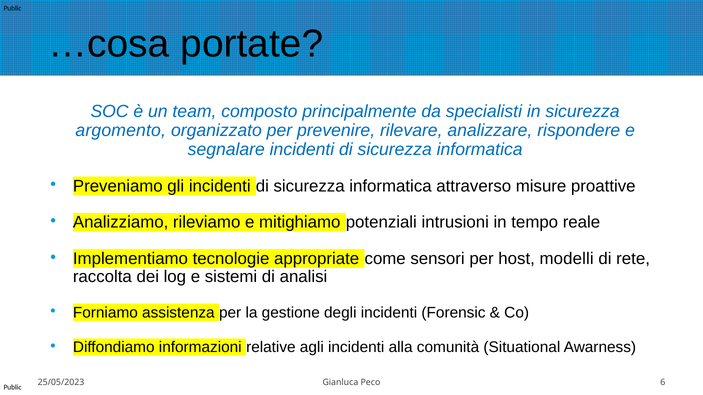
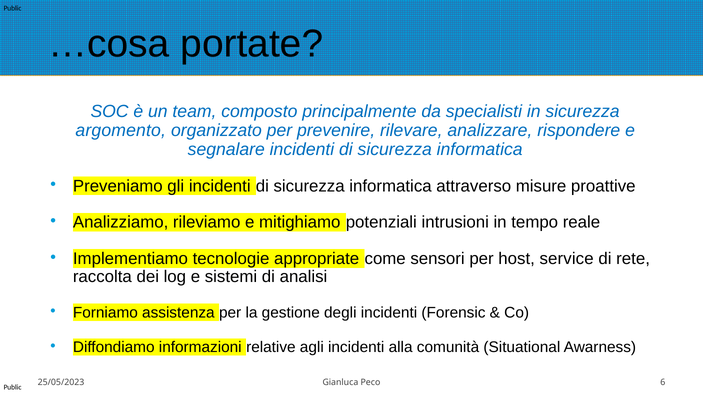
modelli: modelli -> service (567, 259)
